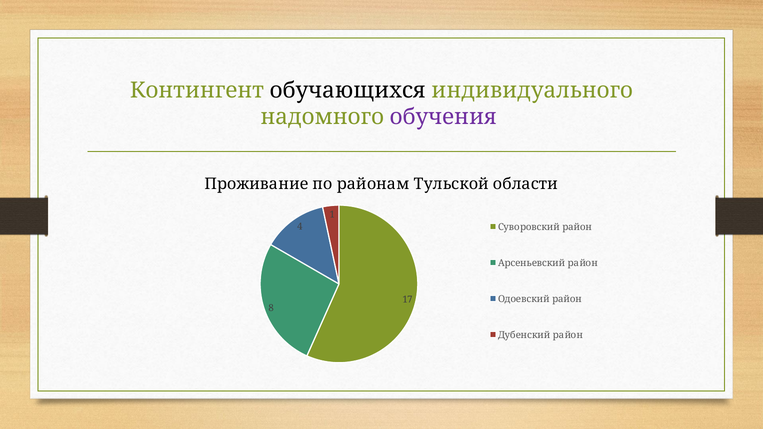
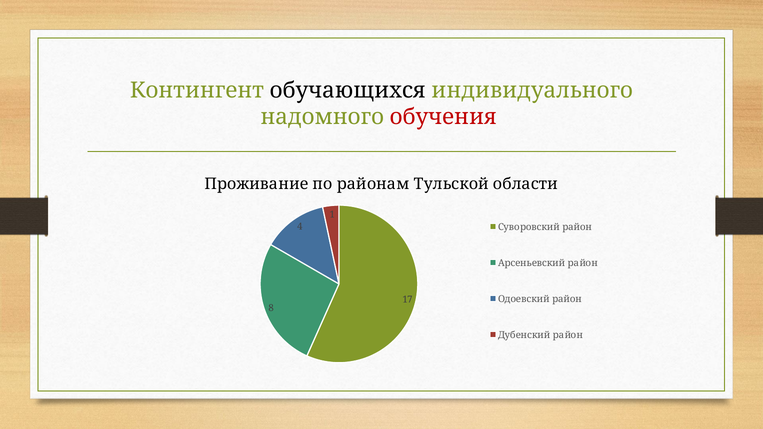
обучения colour: purple -> red (443, 117)
